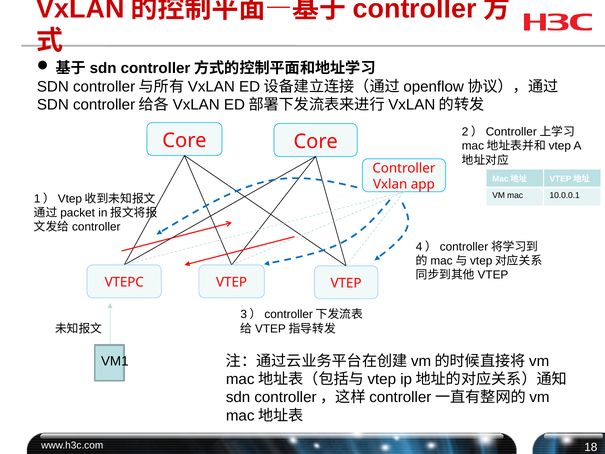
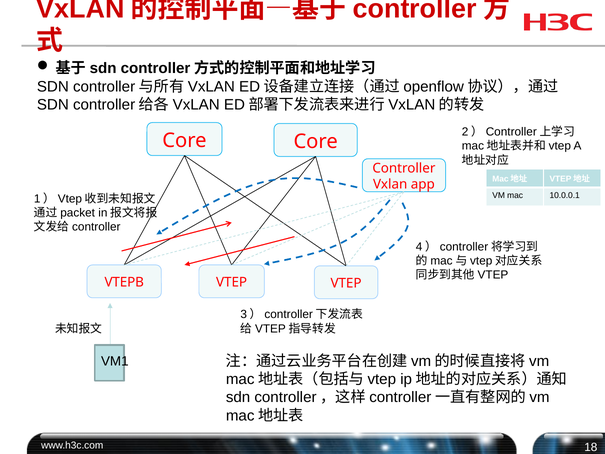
VTEPC: VTEPC -> VTEPB (124, 282)
